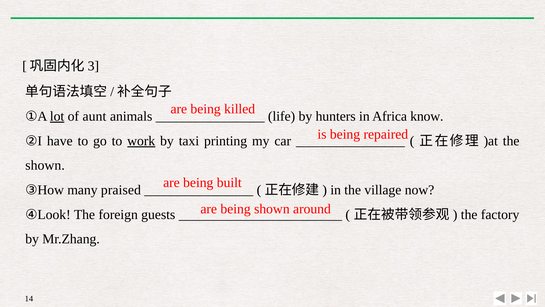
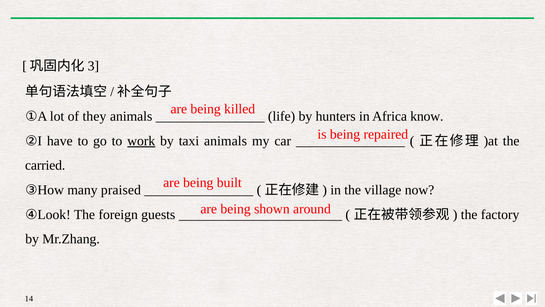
lot underline: present -> none (57, 116)
aunt: aunt -> they (94, 116)
taxi printing: printing -> animals (226, 141)
shown: shown -> carried (45, 165)
